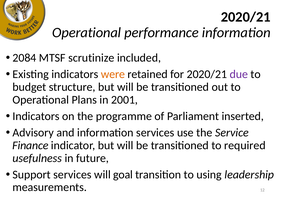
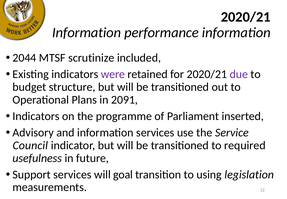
Operational: Operational -> Information (87, 32)
2084: 2084 -> 2044 (24, 58)
were colour: orange -> purple (113, 74)
2001: 2001 -> 2091 (125, 100)
Finance: Finance -> Council (30, 145)
leadership: leadership -> legislation (249, 174)
